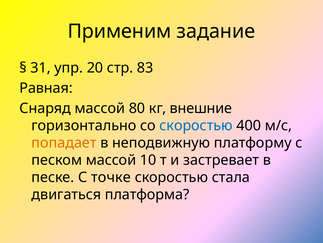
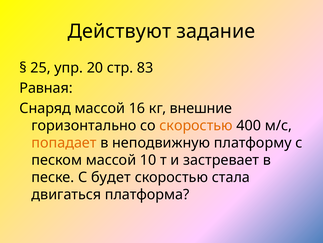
Применим: Применим -> Действуют (119, 31)
31: 31 -> 25 (41, 68)
80: 80 -> 16 (137, 108)
скоростью colour: blue -> orange (196, 125)
точке: точке -> будет (111, 177)
